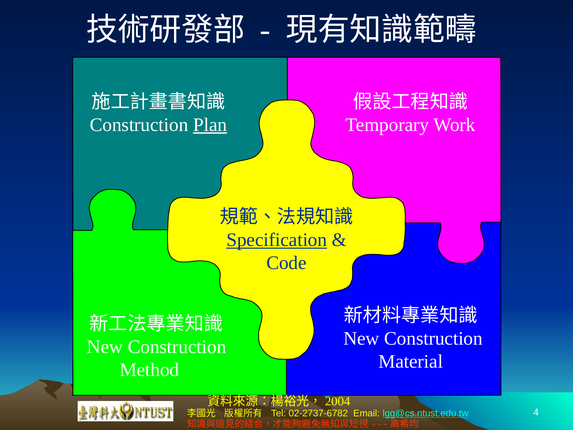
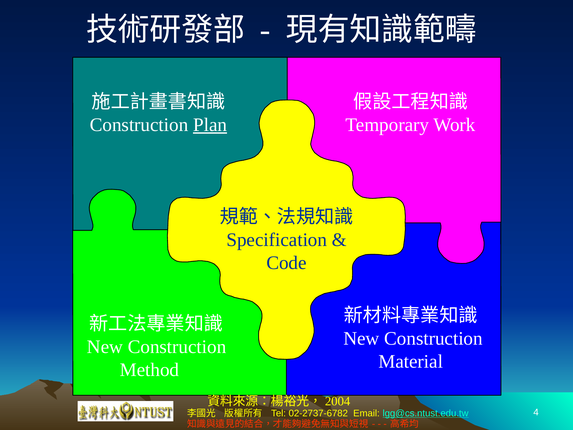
Specification underline: present -> none (277, 240)
